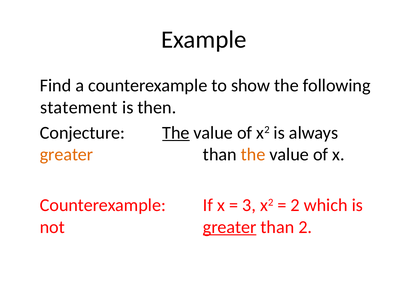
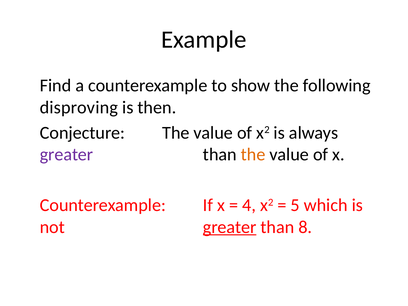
statement: statement -> disproving (79, 107)
The underline: present -> none (176, 133)
greater colour: orange -> purple (67, 155)
3: 3 -> 4 (249, 205)
2: 2 -> 5 (295, 205)
than 2: 2 -> 8 (305, 227)
